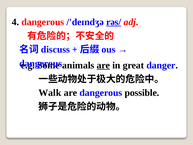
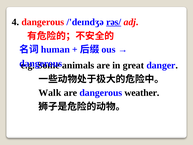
discuss: discuss -> human (55, 49)
are underline: present -> none (103, 65)
possible: possible -> weather (142, 93)
